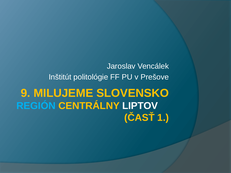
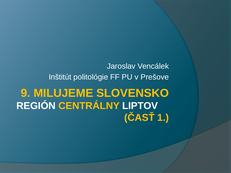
REGIÓN colour: light blue -> white (36, 106)
